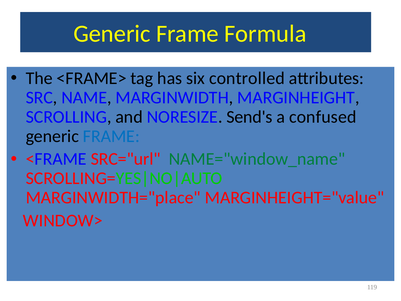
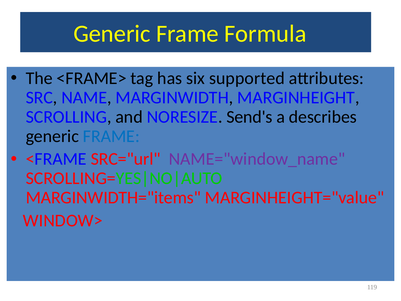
controlled: controlled -> supported (247, 78)
confused: confused -> describes (323, 117)
NAME="window_name colour: green -> purple (257, 159)
MARGINWIDTH="place: MARGINWIDTH="place -> MARGINWIDTH="items (113, 197)
